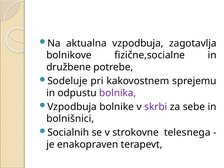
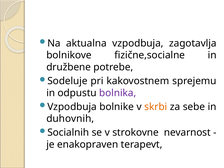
skrbi colour: purple -> orange (156, 107)
bolnišnici: bolnišnici -> duhovnih (70, 119)
telesnega: telesnega -> nevarnost (187, 133)
